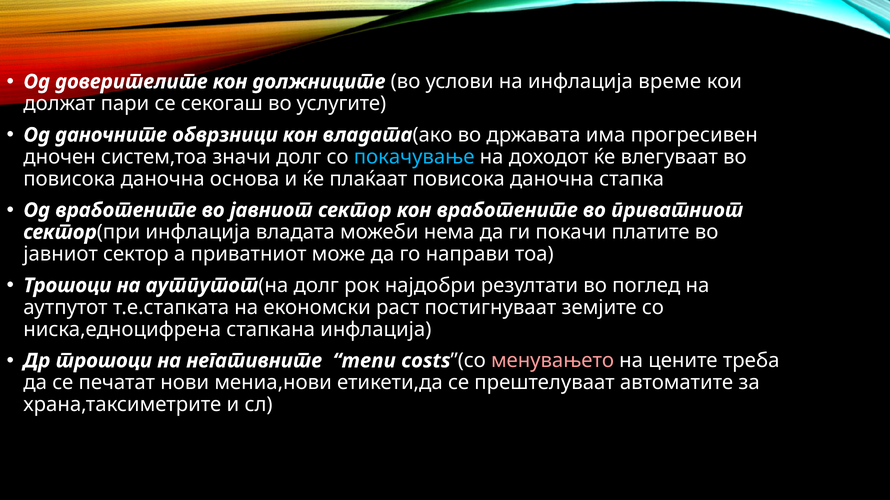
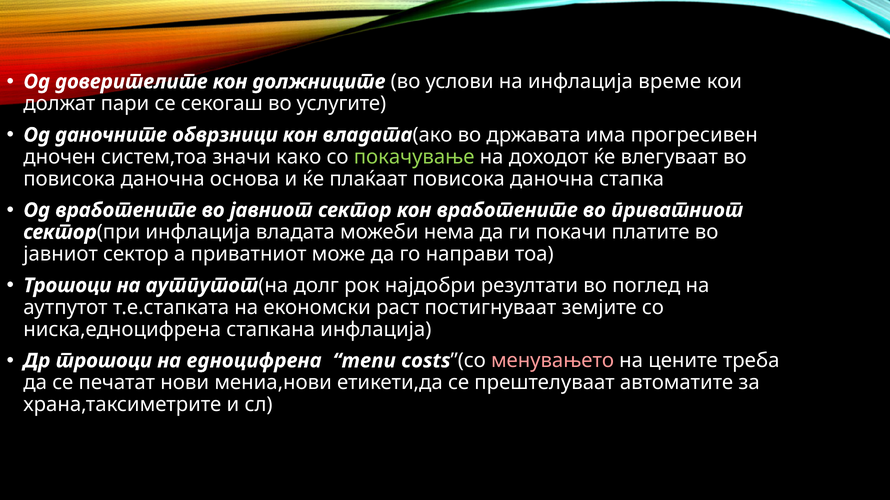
значи долг: долг -> како (299, 157)
покачување colour: light blue -> light green (414, 157)
негативните: негативните -> едноцифрена (254, 361)
